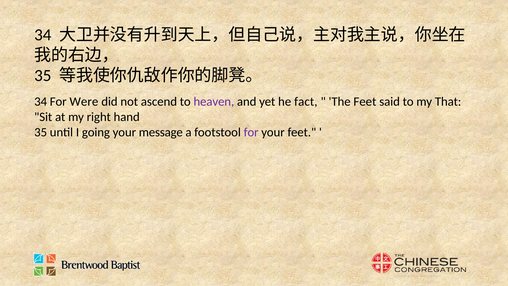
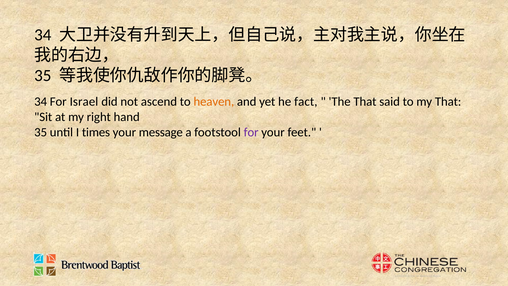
Were: Were -> Israel (84, 102)
heaven colour: purple -> orange (214, 102)
The Feet: Feet -> That (365, 102)
going: going -> times (96, 132)
